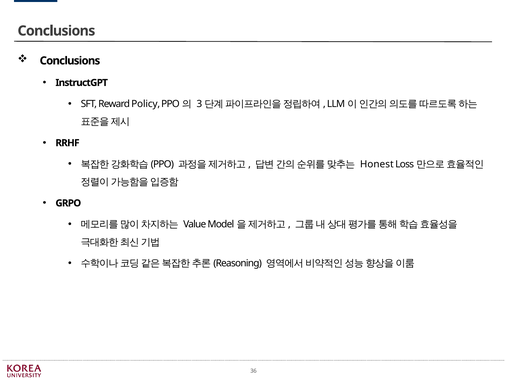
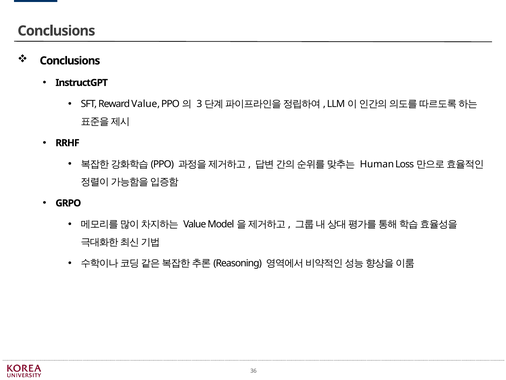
Reward Policy: Policy -> Value (146, 104)
Honest: Honest -> Human (377, 164)
